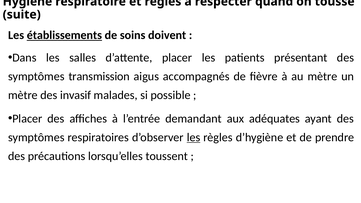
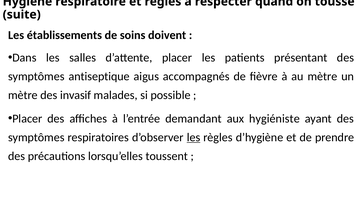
établissements underline: present -> none (64, 35)
transmission: transmission -> antiseptique (99, 77)
adéquates: adéquates -> hygiéniste (274, 119)
